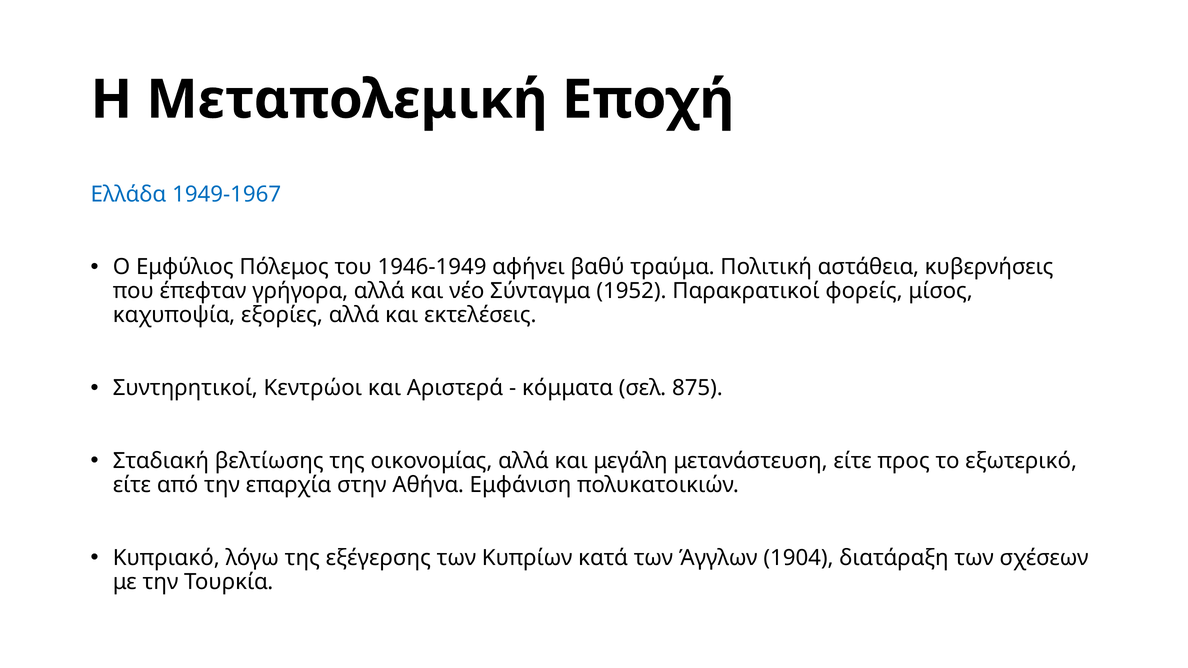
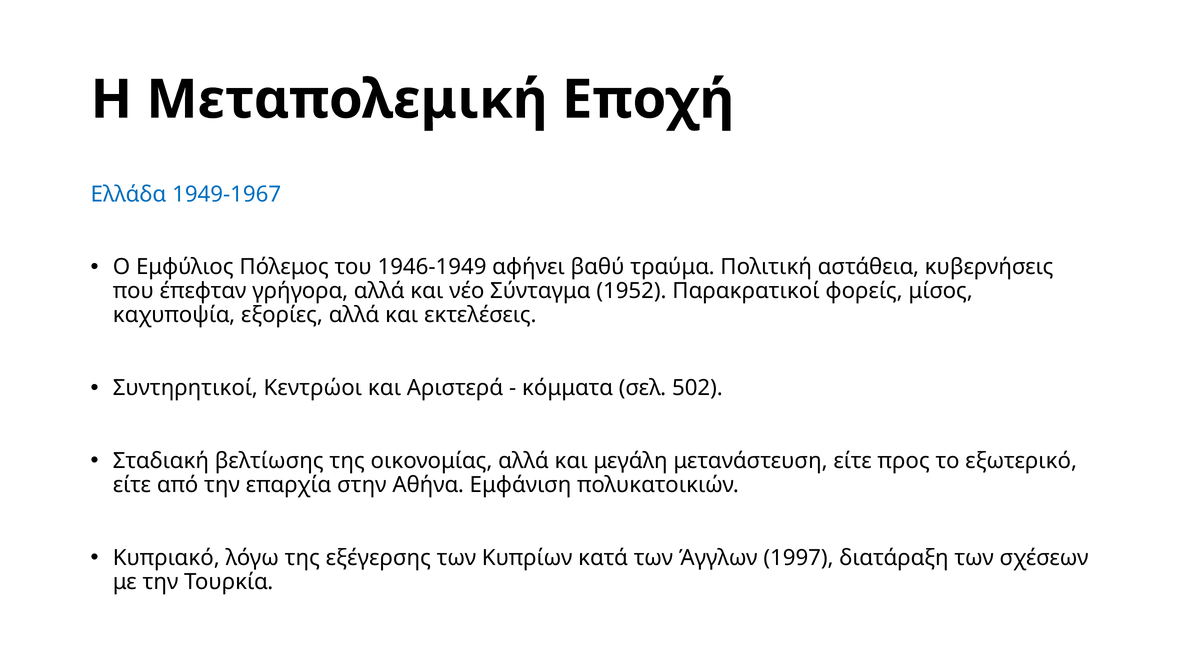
875: 875 -> 502 (697, 388)
1904: 1904 -> 1997 (798, 558)
